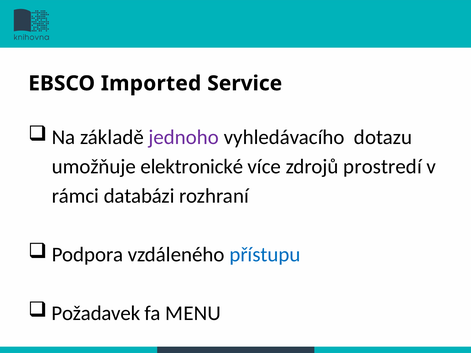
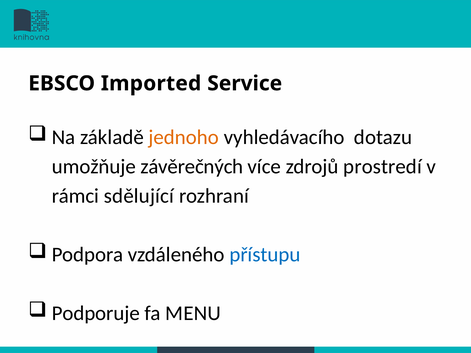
jednoho colour: purple -> orange (184, 137)
elektronické: elektronické -> závěrečných (192, 167)
databázi: databázi -> sdělující (139, 196)
Požadavek: Požadavek -> Podporuje (96, 313)
